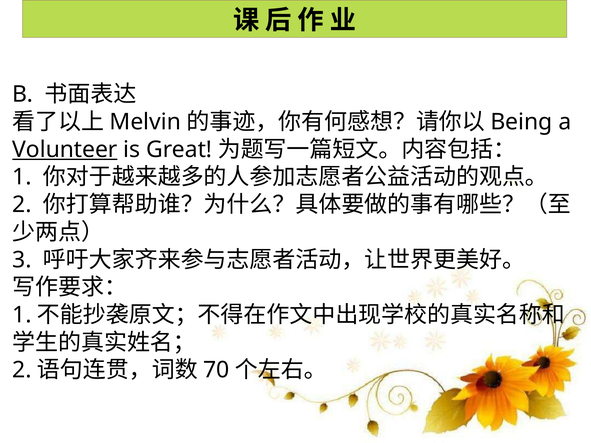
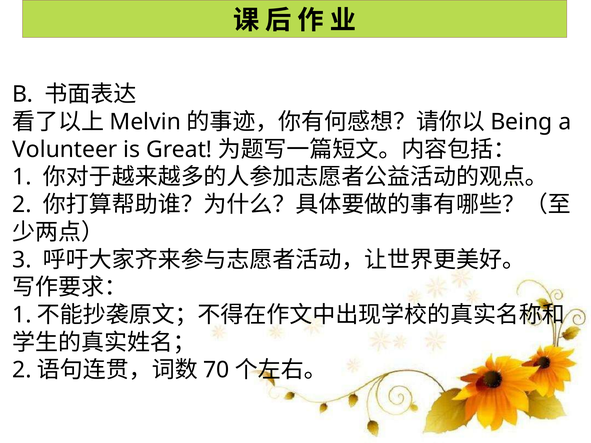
Volunteer underline: present -> none (65, 150)
